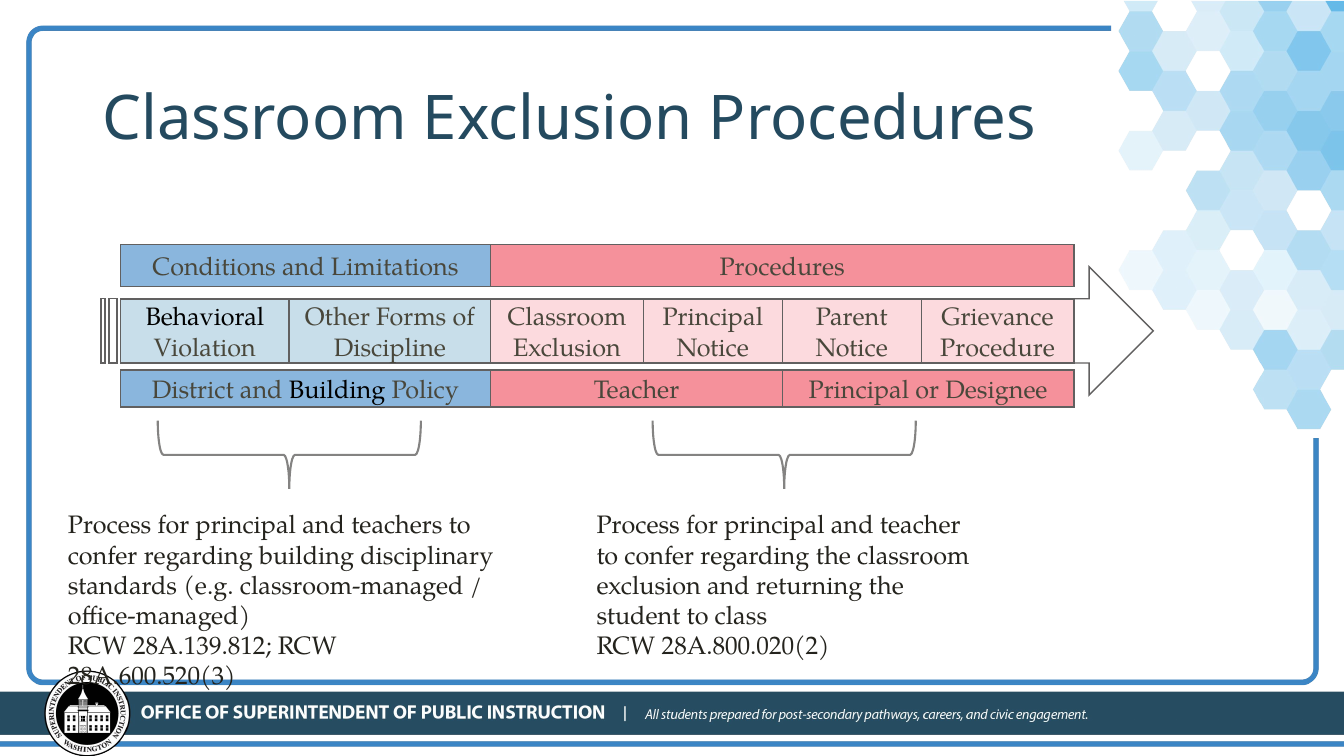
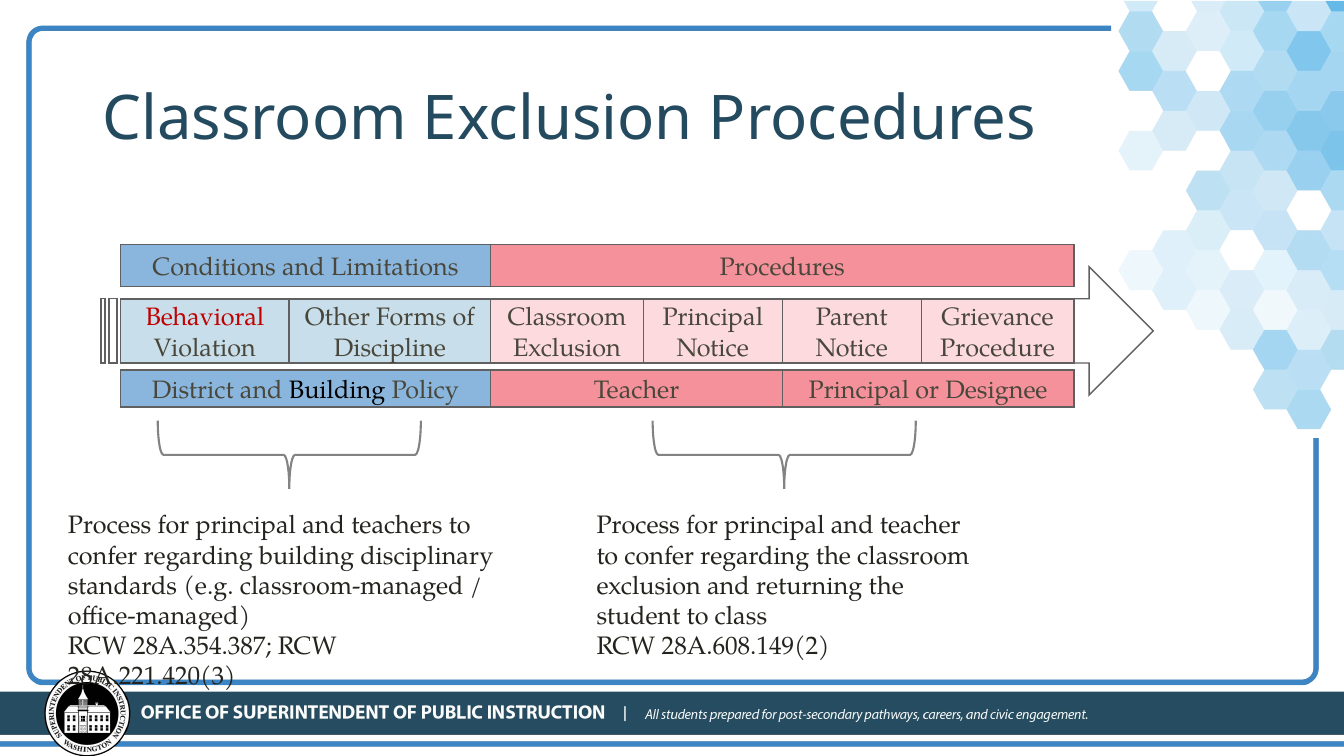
Behavioral colour: black -> red (205, 318)
28A.139.812: 28A.139.812 -> 28A.354.387 (202, 646)
28A.800.020(2: 28A.800.020(2 -> 28A.608.149(2 (746, 646)
28A.600.520(3: 28A.600.520(3 -> 28A.221.420(3 (152, 677)
